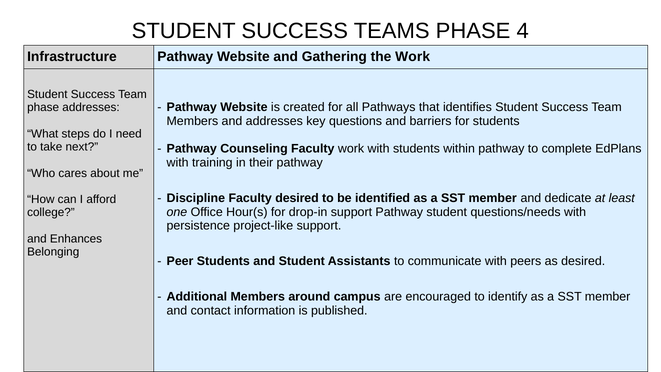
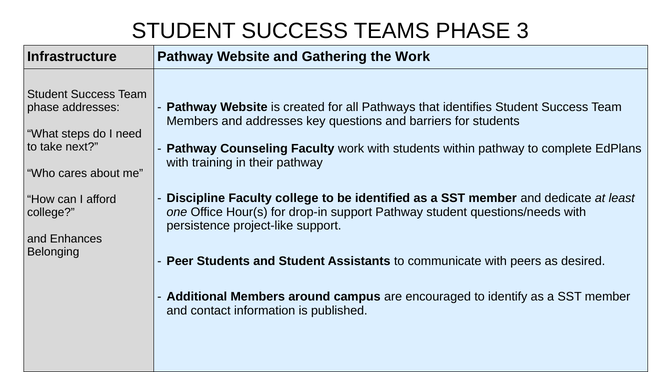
4: 4 -> 3 (523, 31)
Faculty desired: desired -> college (297, 198)
